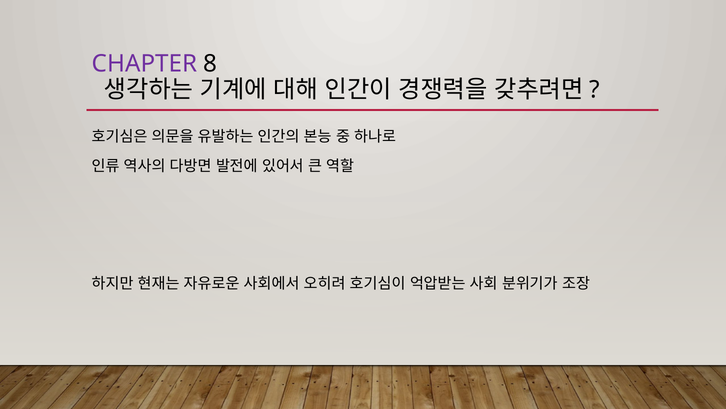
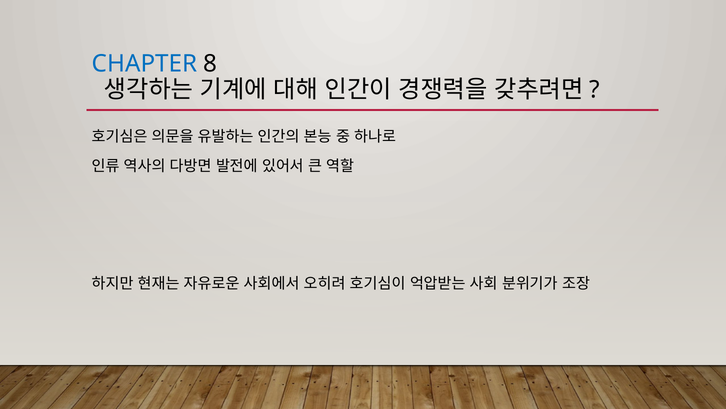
CHAPTER colour: purple -> blue (145, 64)
